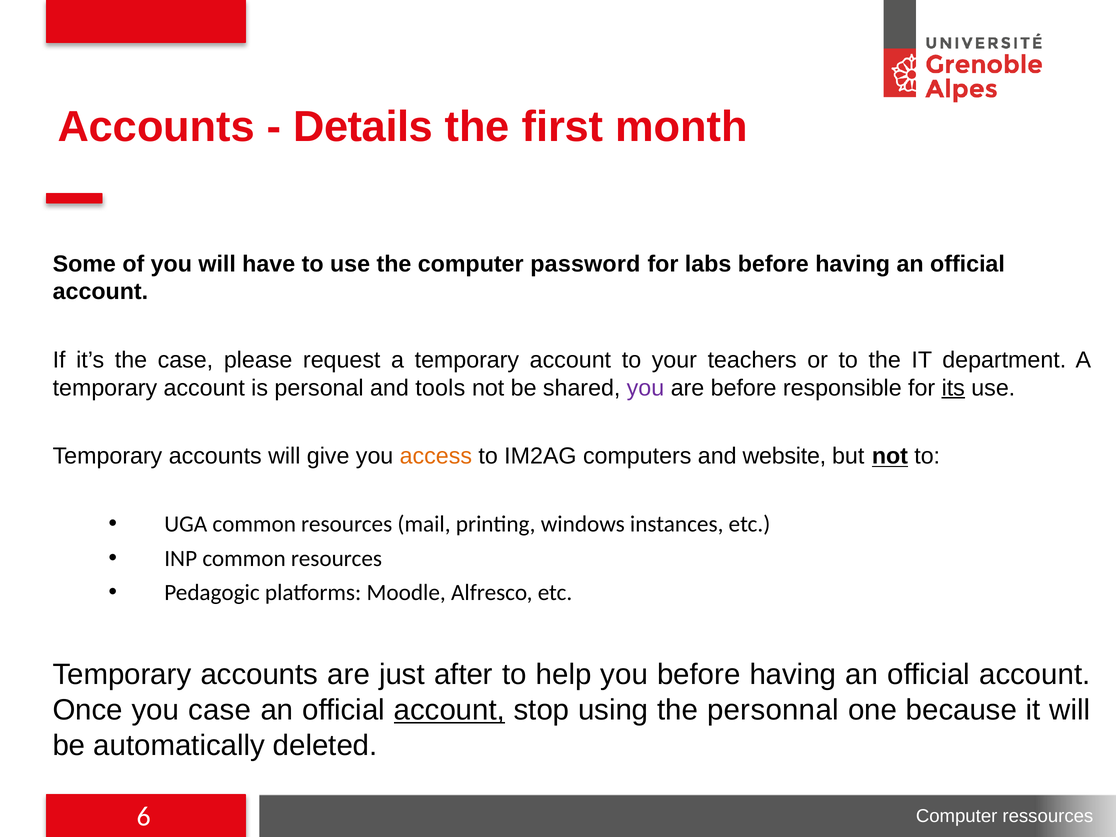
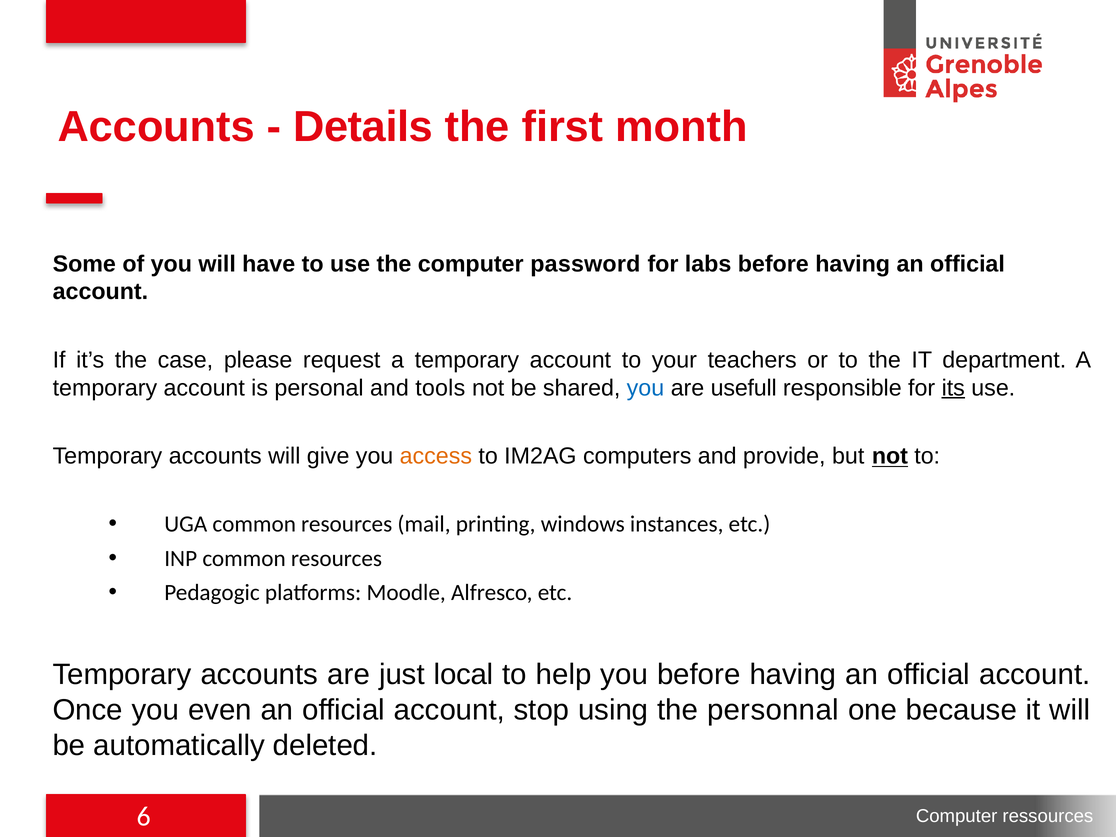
you colour: purple -> blue (645, 388)
are before: before -> usefull (744, 388)
website: website -> provide (784, 456)
after: after -> local (464, 675)
you case: case -> even (220, 710)
account underline: present -> none (449, 710)
